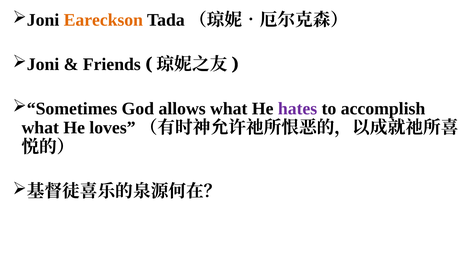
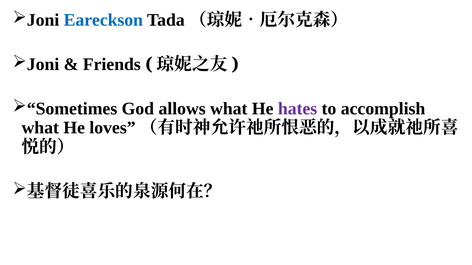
Eareckson colour: orange -> blue (103, 20)
